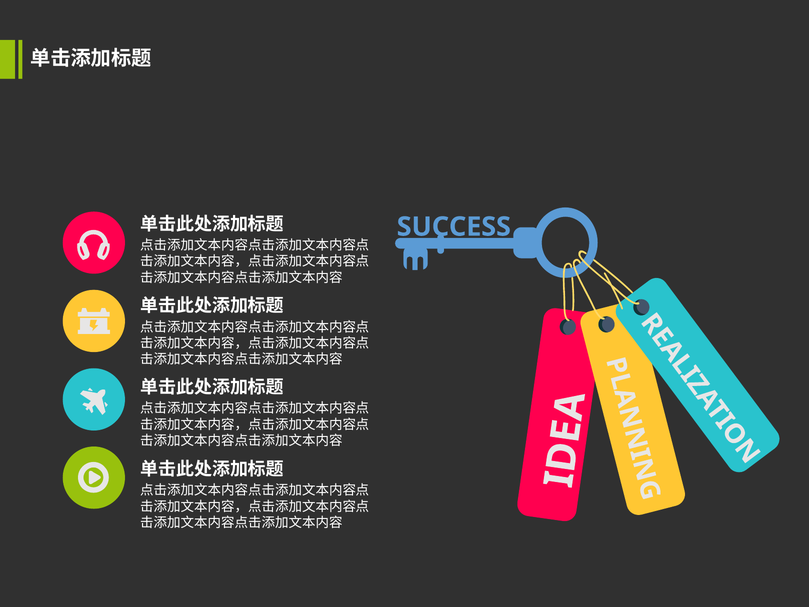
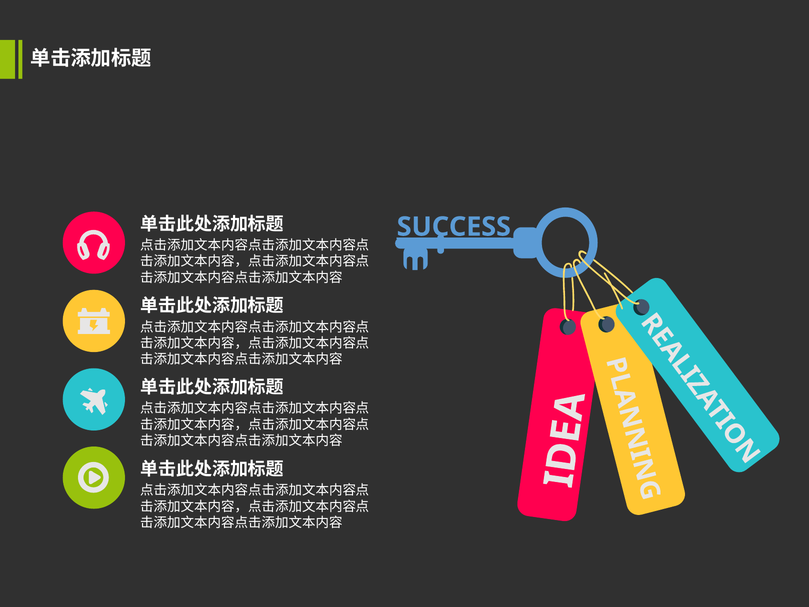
SUCCESS underline: none -> present (454, 227)
